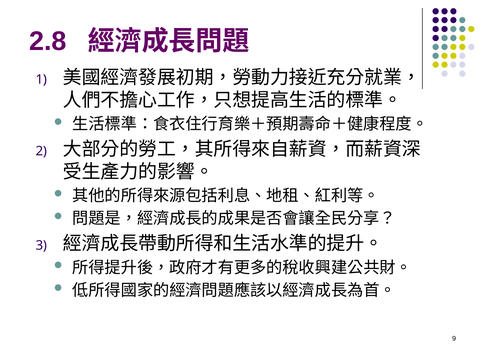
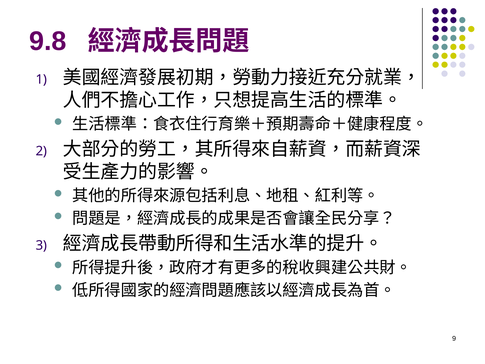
2.8: 2.8 -> 9.8 (48, 41)
